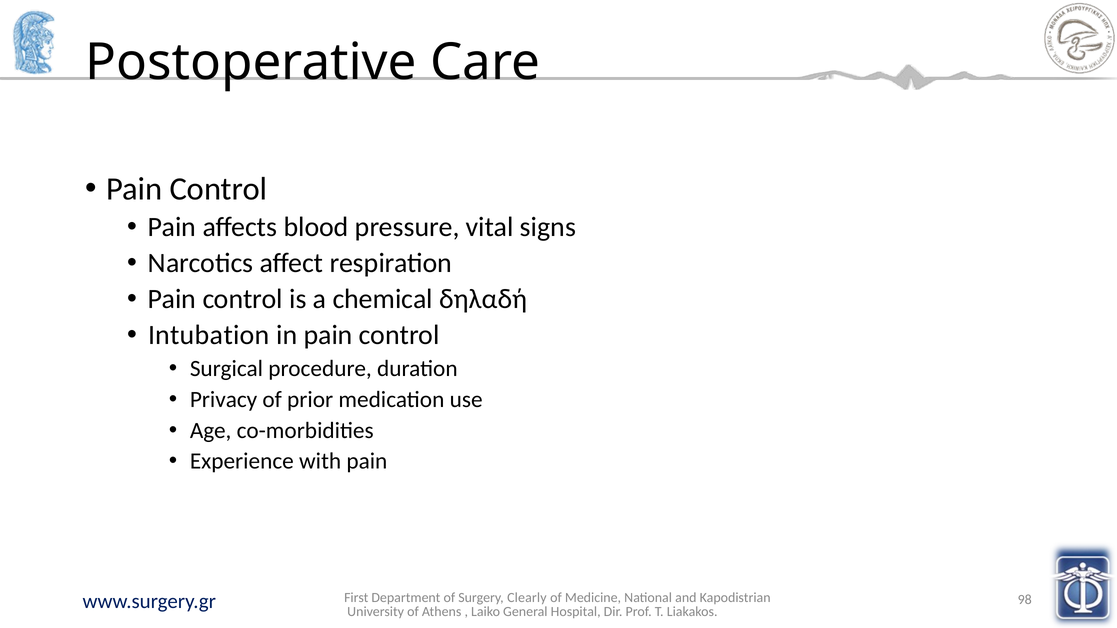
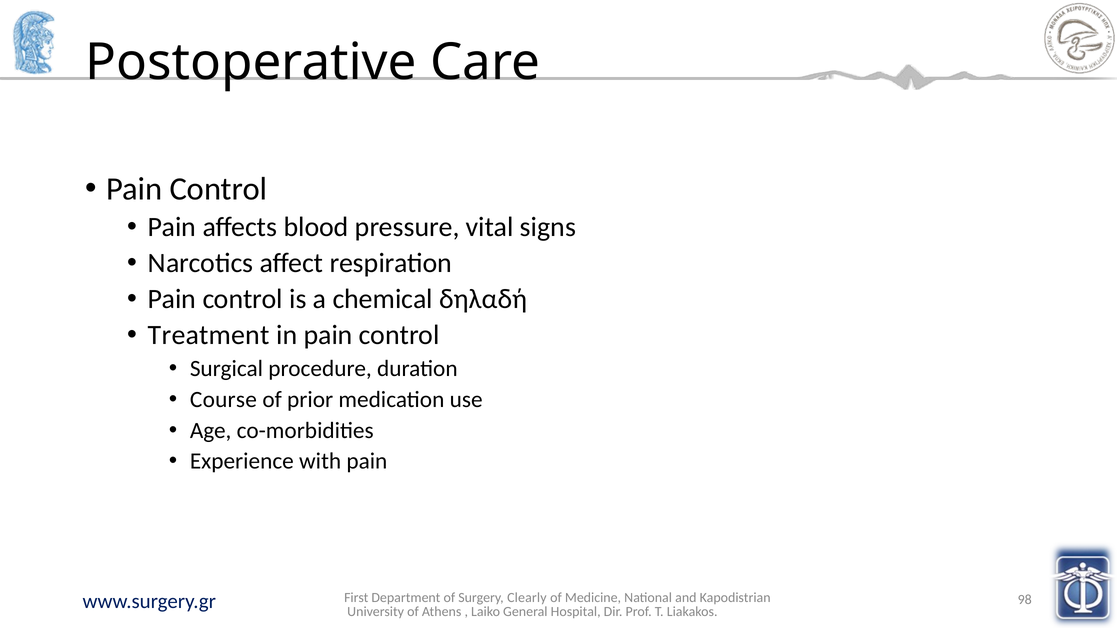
Intubation: Intubation -> Treatment (209, 335)
Privacy: Privacy -> Course (223, 400)
